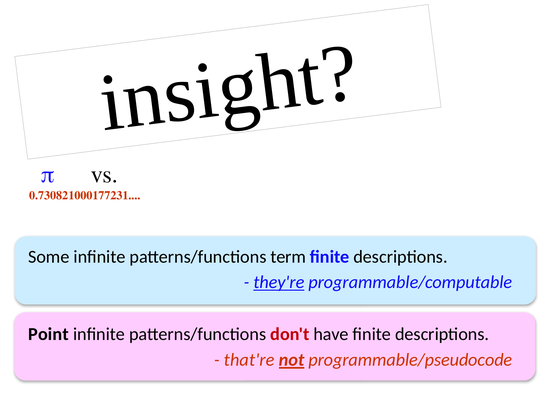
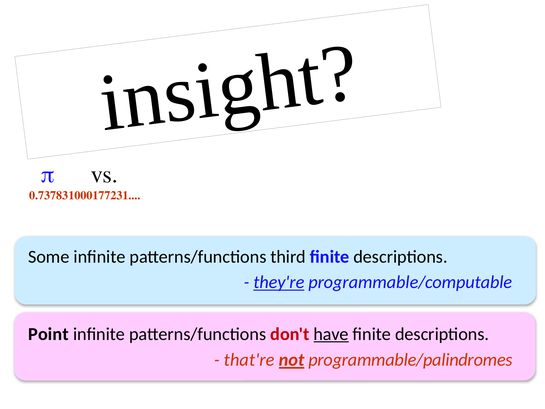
0.730821000177231: 0.730821000177231 -> 0.737831000177231 (85, 195)
term: term -> third (288, 257)
have underline: none -> present (331, 334)
programmable/pseudocode: programmable/pseudocode -> programmable/palindromes (410, 360)
